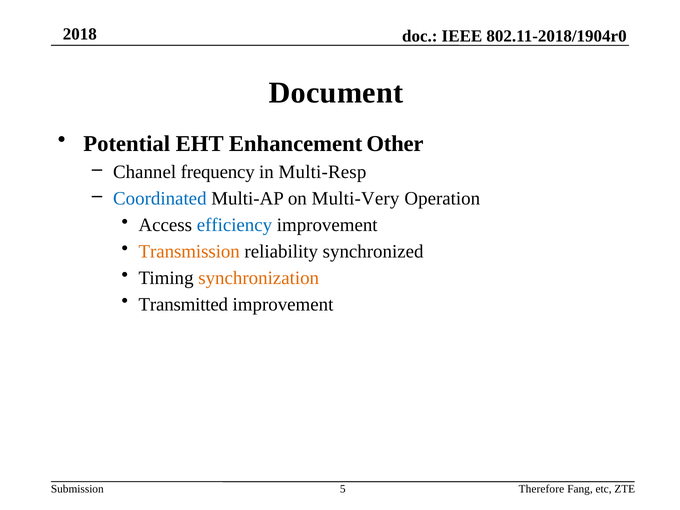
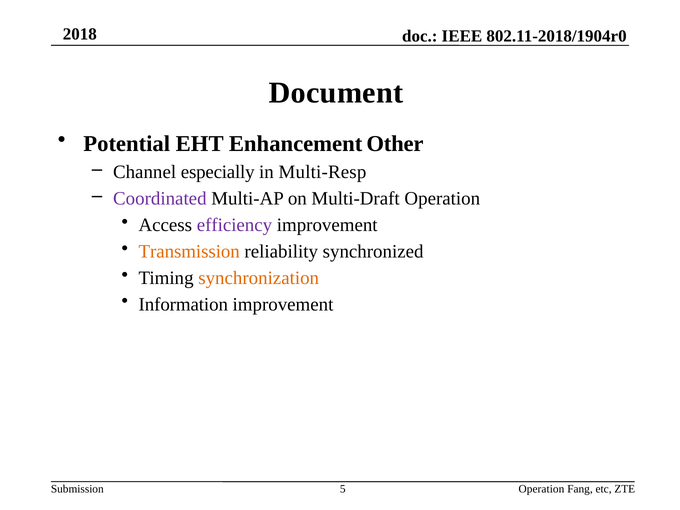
frequency: frequency -> especially (218, 172)
Coordinated colour: blue -> purple (160, 198)
Multi-Very: Multi-Very -> Multi-Draft (356, 198)
efficiency colour: blue -> purple (234, 225)
Transmitted: Transmitted -> Information (183, 304)
5 Therefore: Therefore -> Operation (541, 489)
